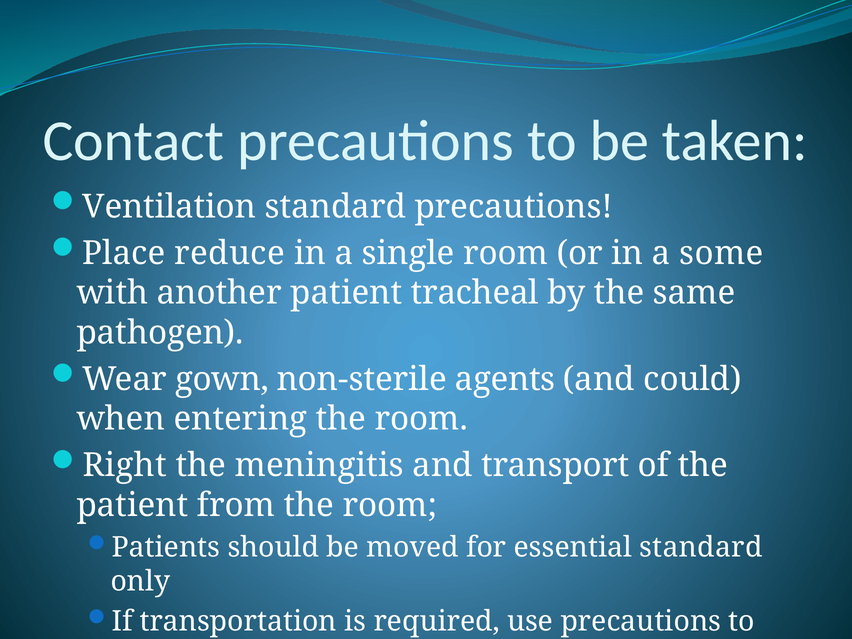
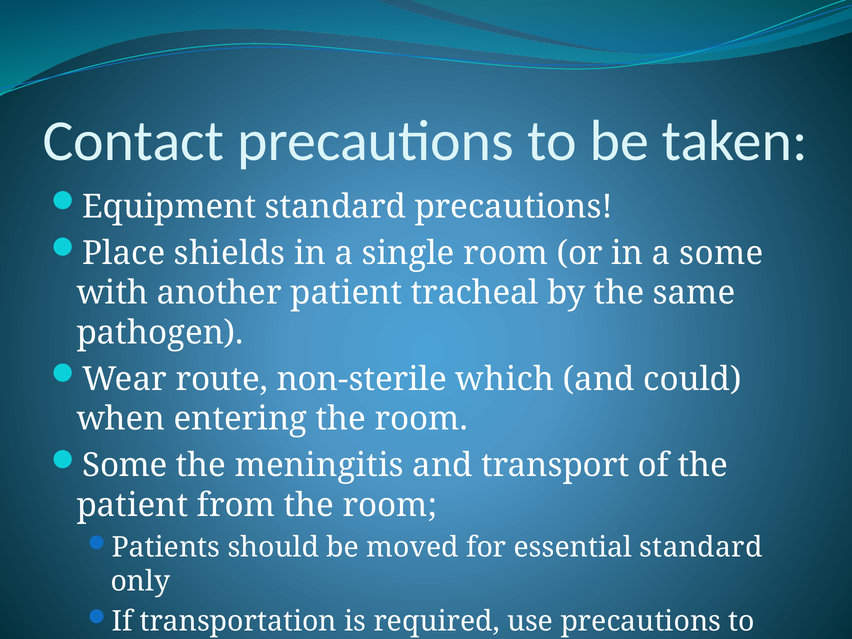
Ventilation: Ventilation -> Equipment (169, 207)
reduce: reduce -> shields (230, 253)
gown: gown -> route (222, 379)
agents: agents -> which (505, 379)
Right: Right -> Some (125, 465)
